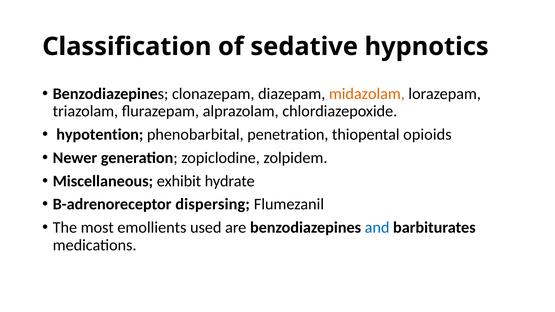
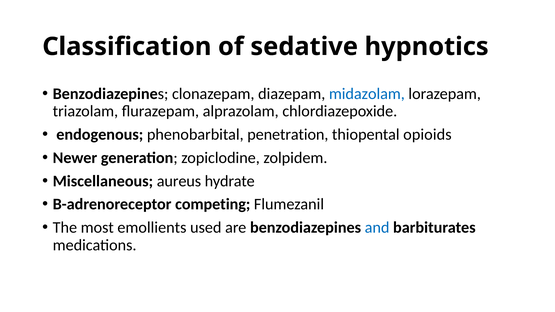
midazolam colour: orange -> blue (367, 94)
hypotention: hypotention -> endogenous (100, 135)
exhibit: exhibit -> aureus (179, 181)
dispersing: dispersing -> competing (213, 204)
